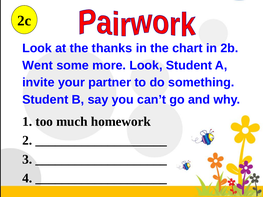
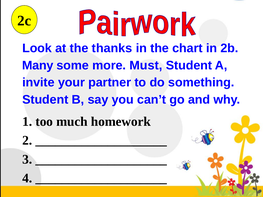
Went: Went -> Many (38, 65)
more Look: Look -> Must (146, 65)
